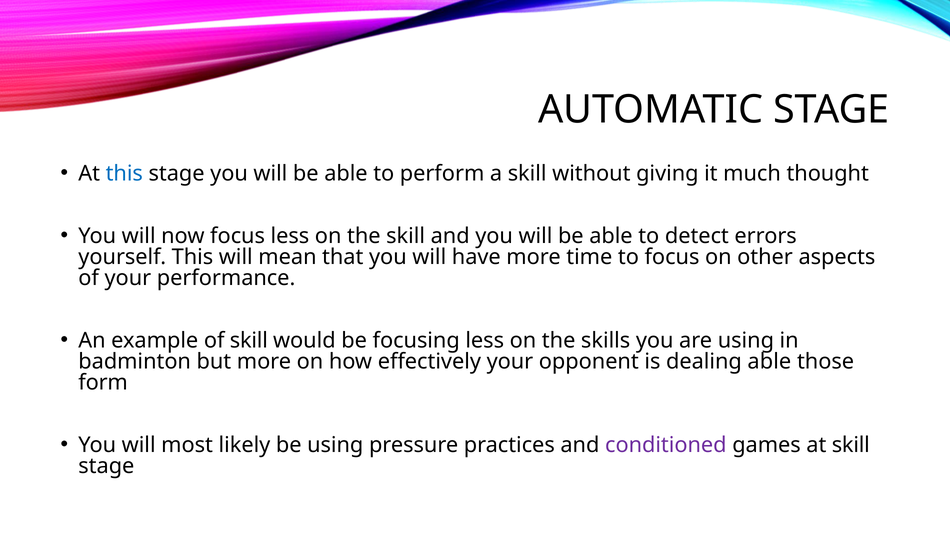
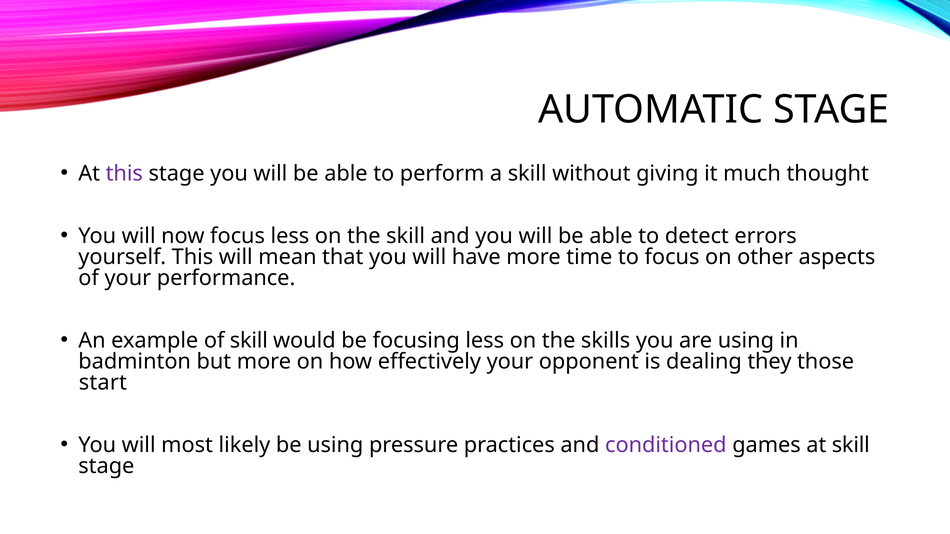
this colour: blue -> purple (124, 174)
dealing able: able -> they (769, 362)
form: form -> start (103, 383)
